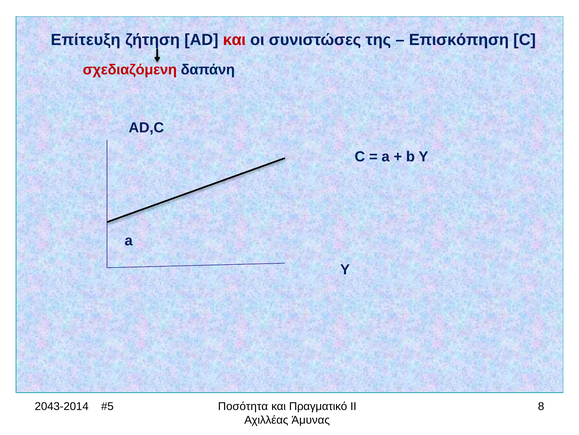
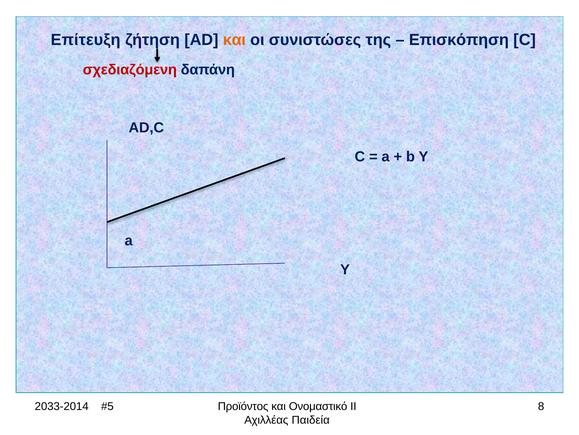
και colour: red -> orange (234, 40)
2043-2014: 2043-2014 -> 2033-2014 (62, 406)
Ποσότητα: Ποσότητα -> Προϊόντος (243, 406)
Πραγματικό: Πραγματικό -> Ονομαστικό (318, 406)
Άμυνας: Άμυνας -> Παιδεία (311, 419)
